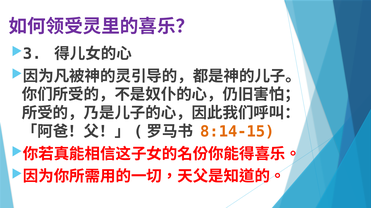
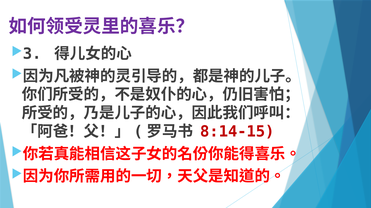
8:14-15 colour: orange -> red (237, 132)
